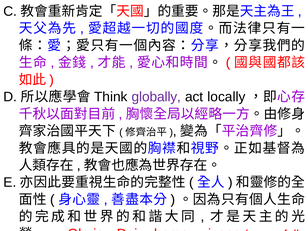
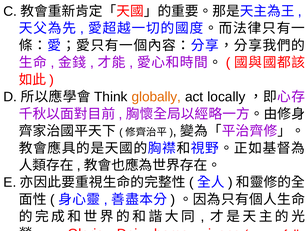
globally colour: purple -> orange (156, 97)
